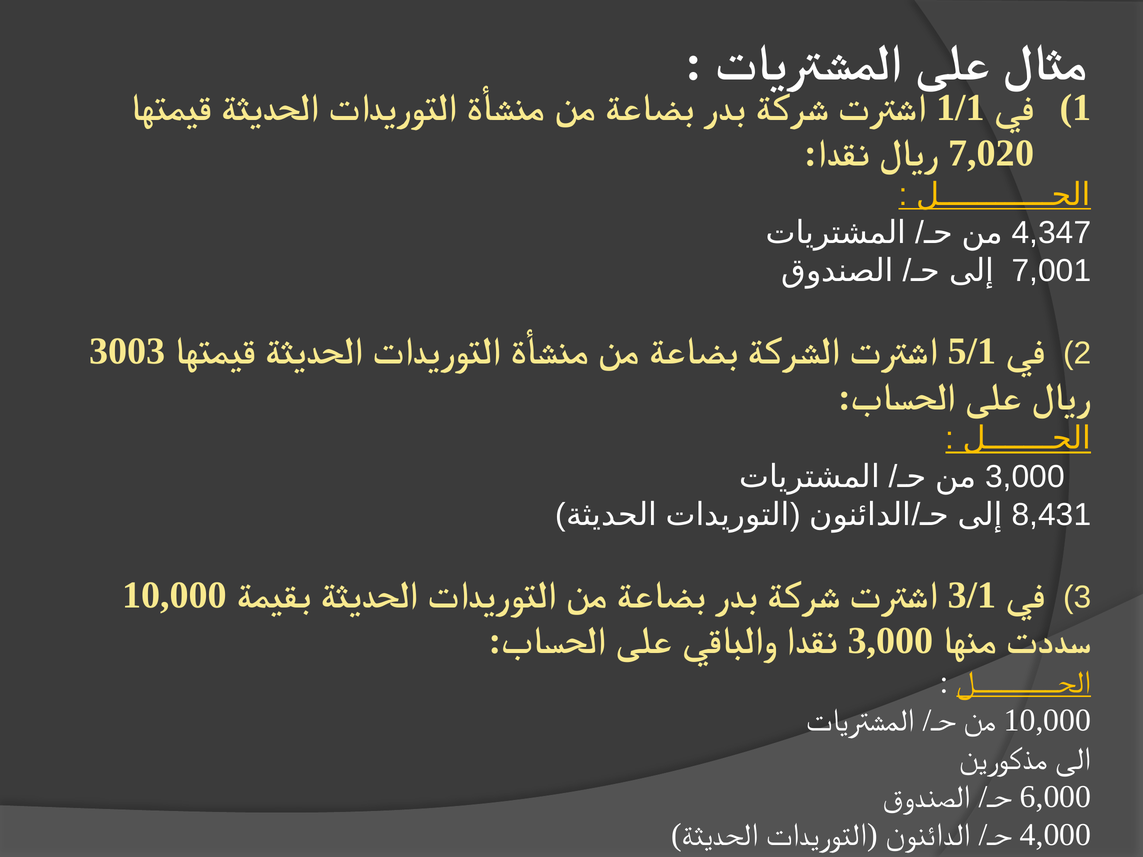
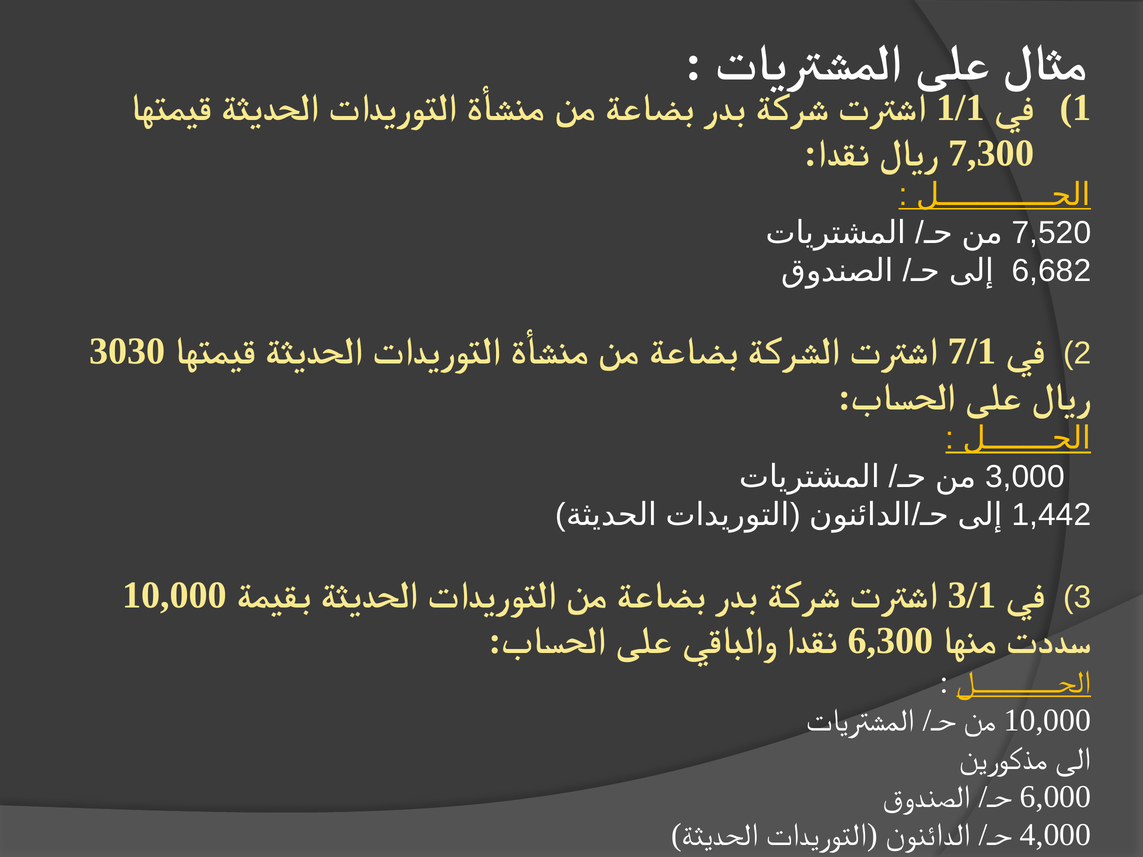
7,020: 7,020 -> 7,300 (991, 153)
4,347: 4,347 -> 7,520 (1052, 233)
7,001: 7,001 -> 6,682 (1052, 271)
3003: 3003 -> 3030 (127, 351)
5/1: 5/1 -> 7/1 (972, 351)
8,431: 8,431 -> 1,442 (1052, 515)
3,000: 3,000 -> 6,300 (890, 641)
